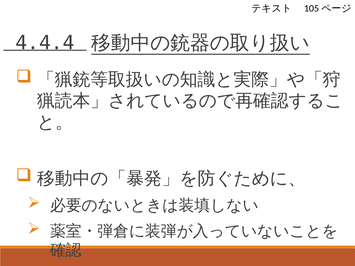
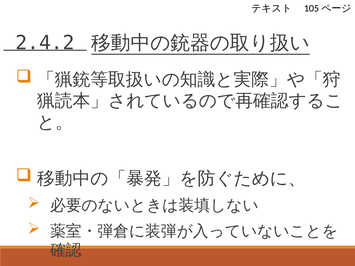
4.4.4: 4.4.4 -> 2.4.2 (45, 43)
